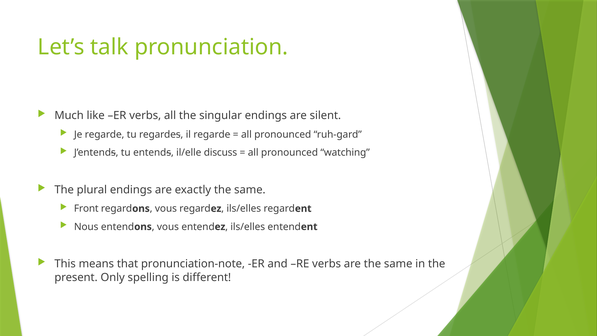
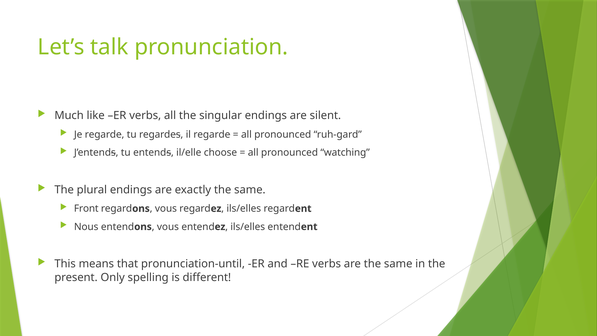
discuss: discuss -> choose (220, 153)
pronunciation-note: pronunciation-note -> pronunciation-until (193, 264)
